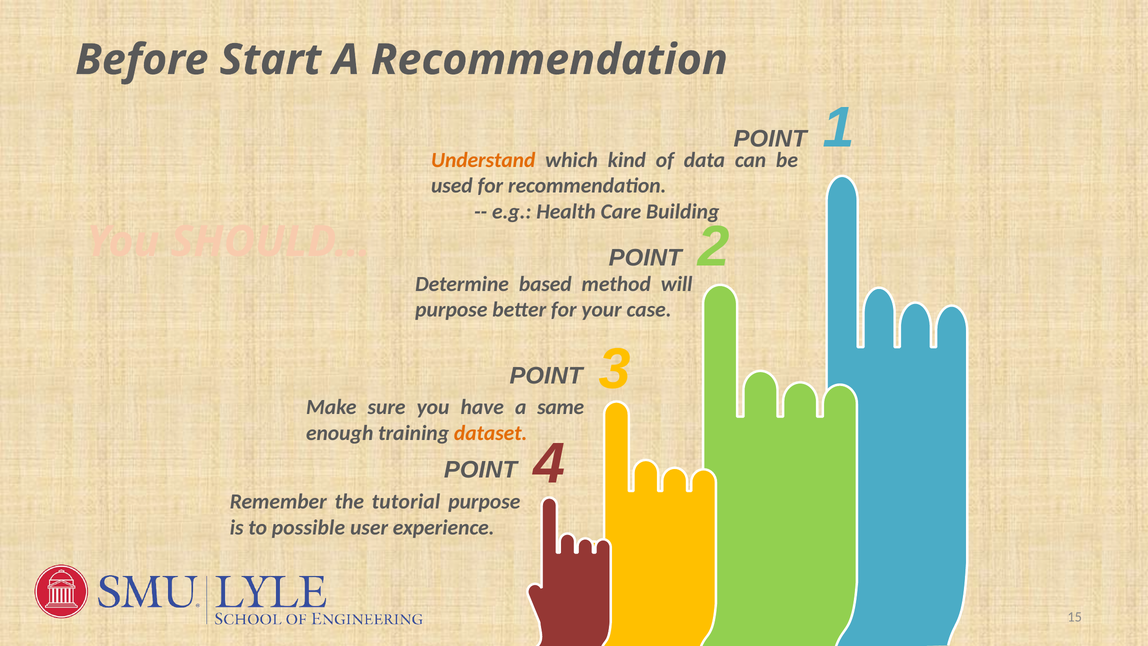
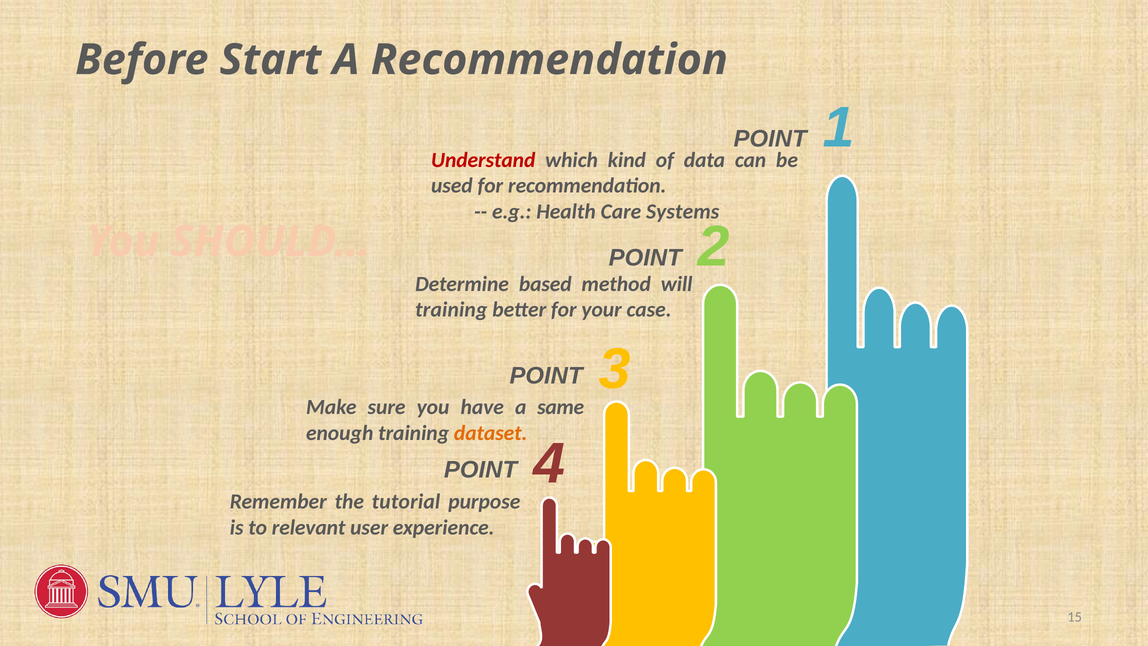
Understand colour: orange -> red (483, 160)
Building: Building -> Systems (683, 212)
purpose: purpose -> training (451, 310)
possible: possible -> relevant (309, 527)
